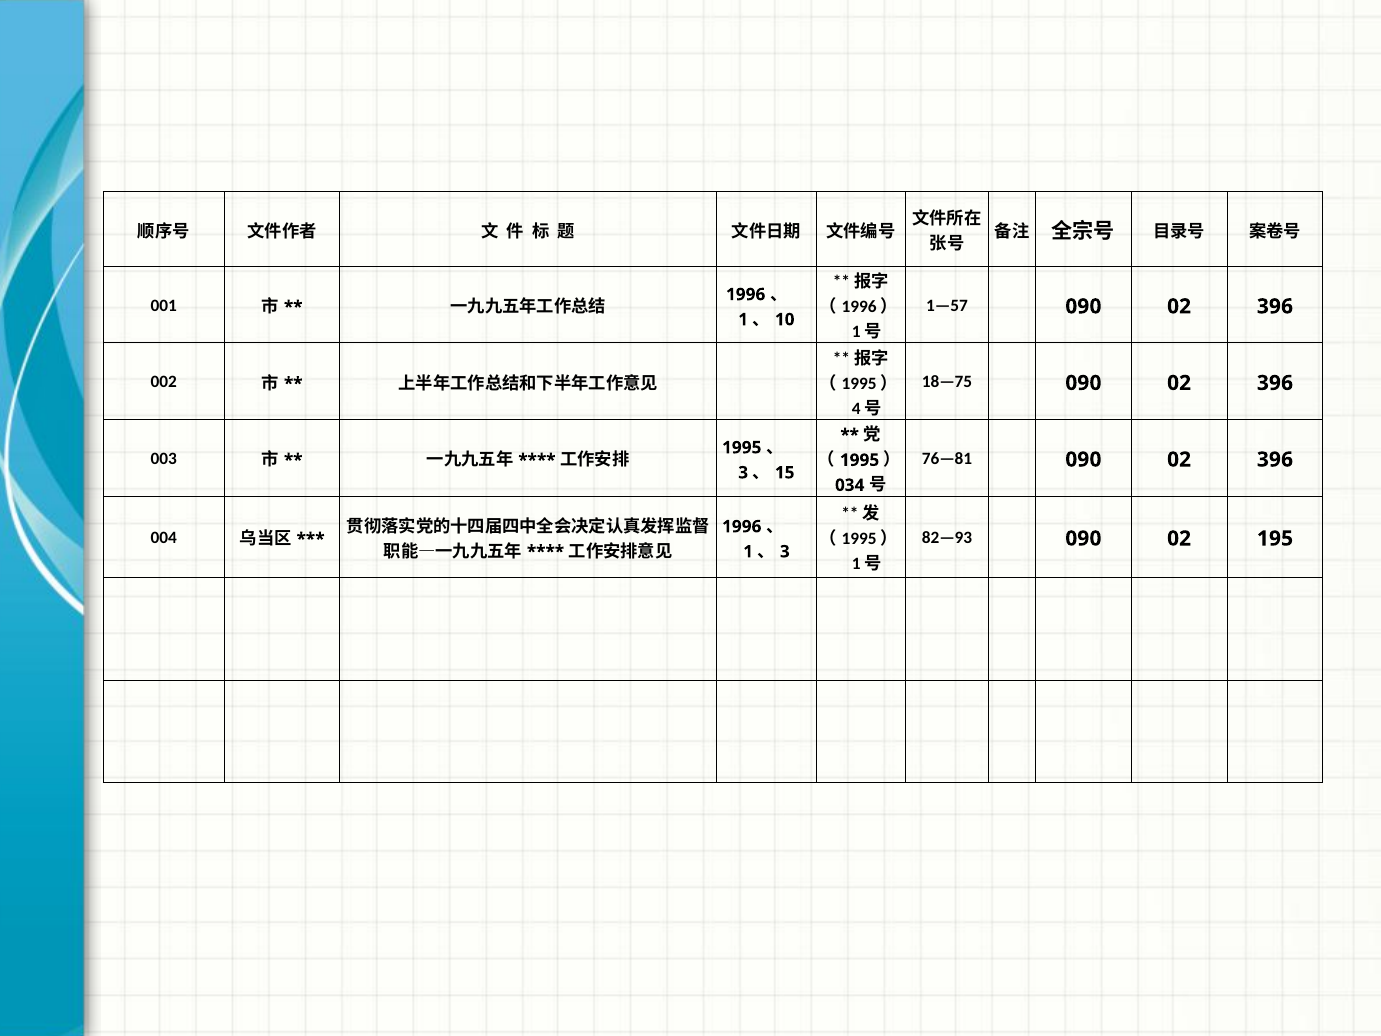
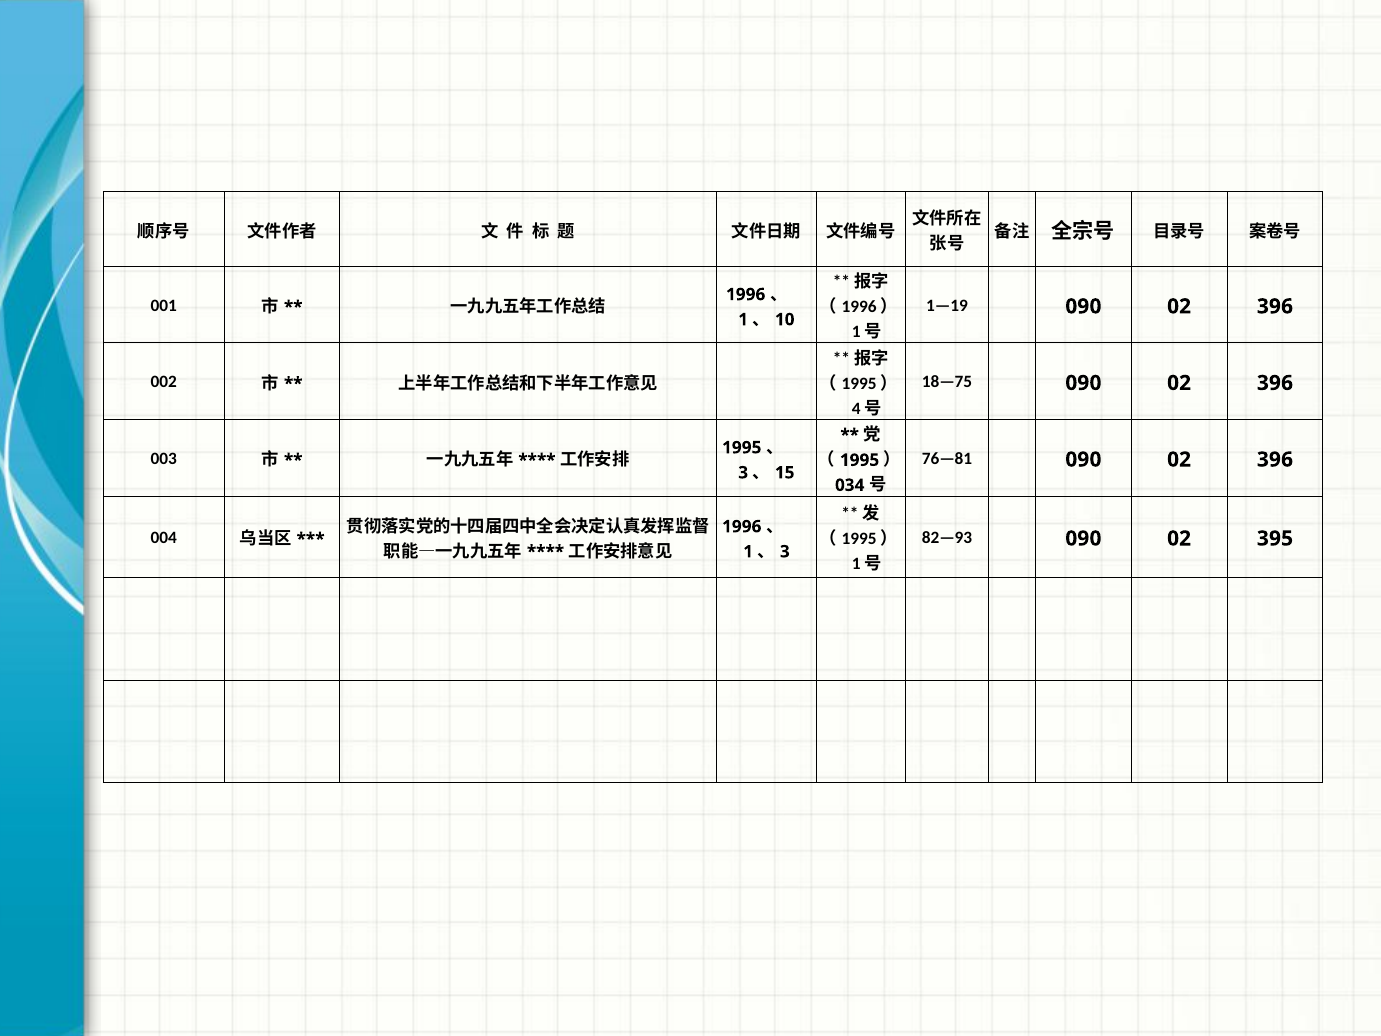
1—57: 1—57 -> 1—19 (947, 305)
195: 195 -> 395 (1275, 538)
